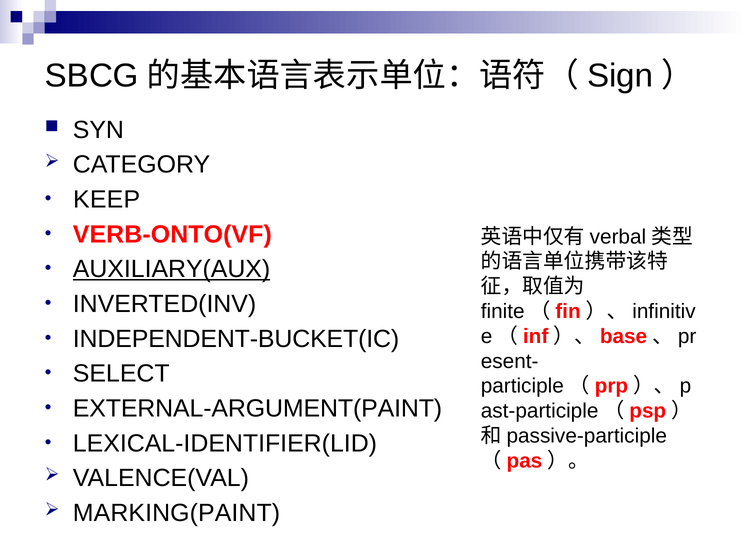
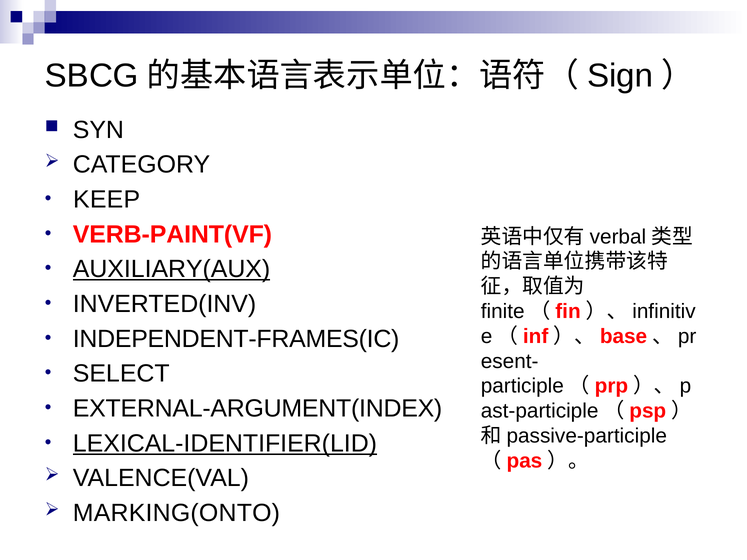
VERB-ONTO(VF: VERB-ONTO(VF -> VERB-PAINT(VF (172, 234)
INDEPENDENT-BUCKET(IC: INDEPENDENT-BUCKET(IC -> INDEPENDENT-FRAMES(IC (236, 339)
EXTERNAL-ARGUMENT(PAINT: EXTERNAL-ARGUMENT(PAINT -> EXTERNAL-ARGUMENT(INDEX (258, 409)
LEXICAL-IDENTIFIER(LID underline: none -> present (225, 444)
MARKING(PAINT: MARKING(PAINT -> MARKING(ONTO (176, 513)
